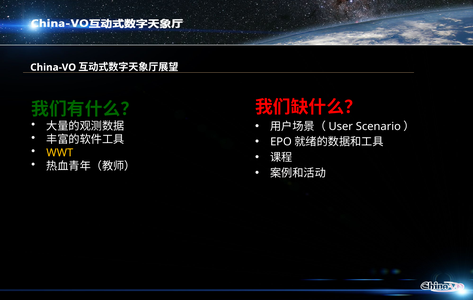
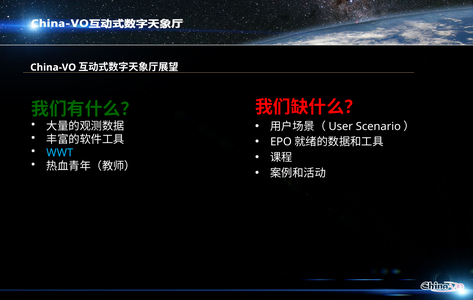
WWT colour: yellow -> light blue (60, 153)
